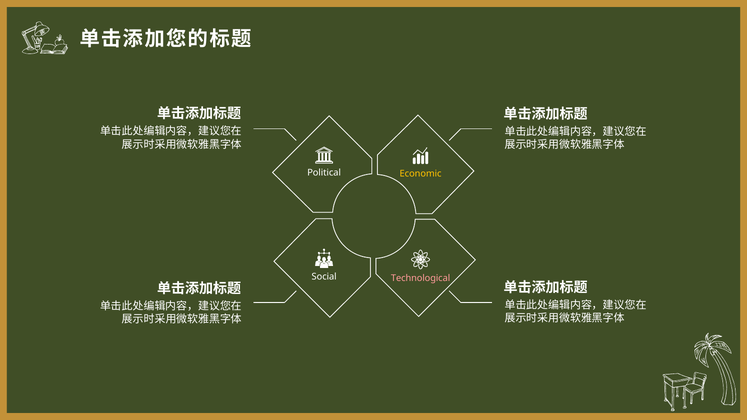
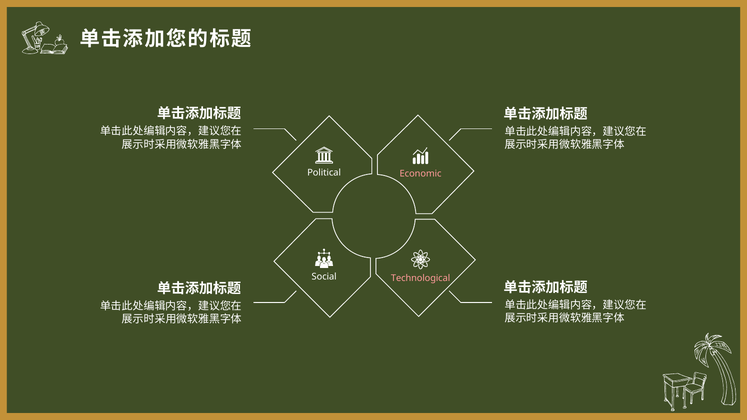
Economic colour: yellow -> pink (421, 174)
